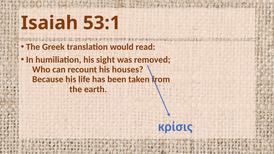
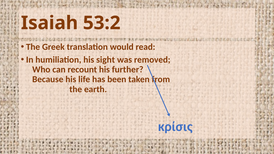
53:1: 53:1 -> 53:2 (102, 23)
houses: houses -> further (128, 70)
